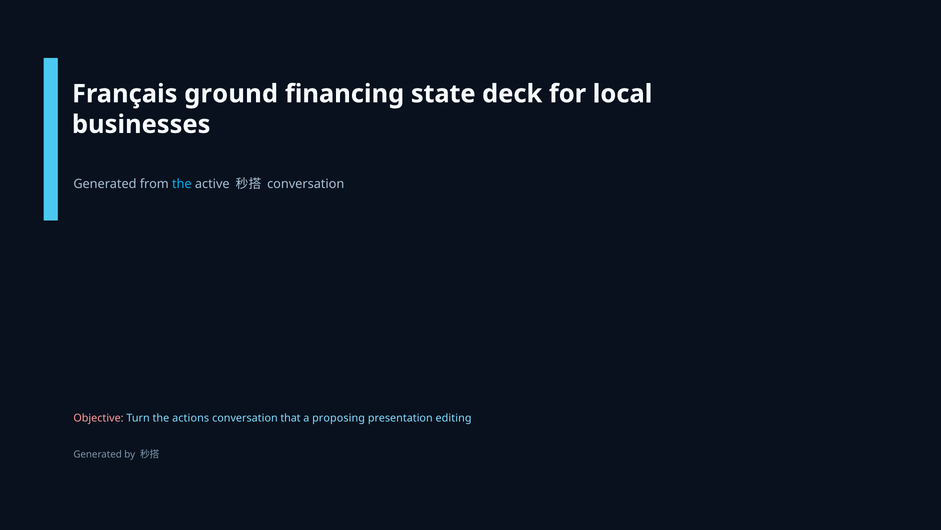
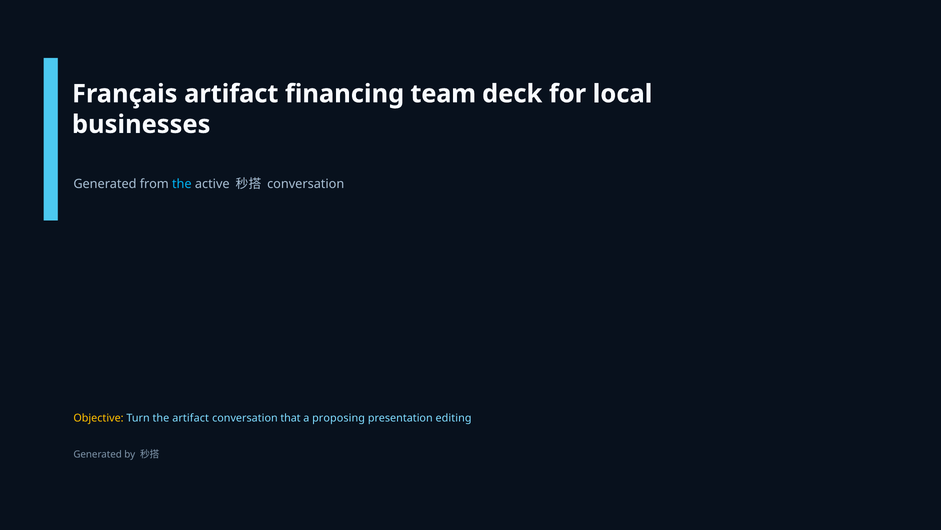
Français ground: ground -> artifact (231, 94)
state: state -> team (443, 94)
Objective colour: pink -> yellow (98, 418)
the actions: actions -> artifact (191, 418)
